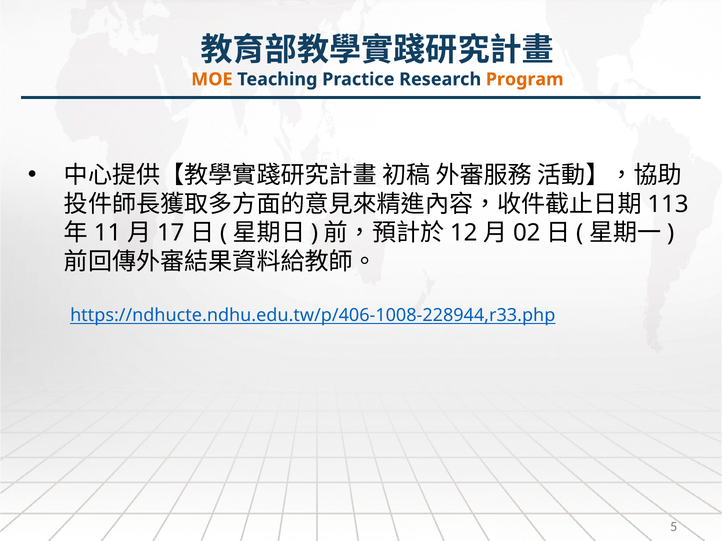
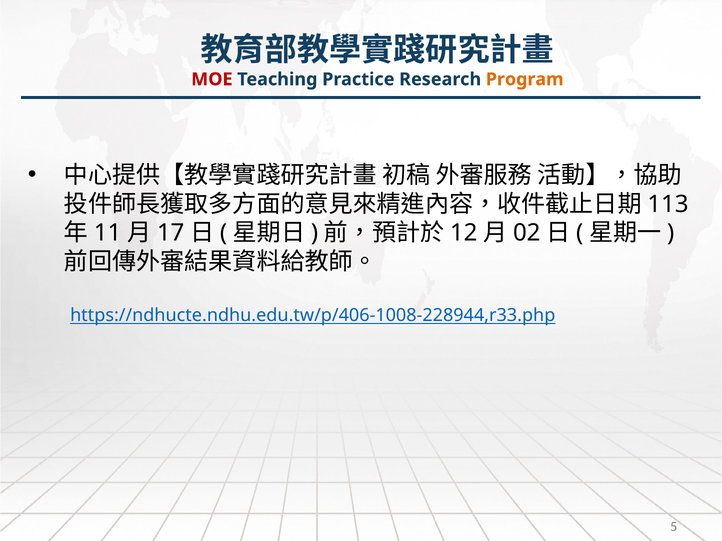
MOE colour: orange -> red (212, 79)
